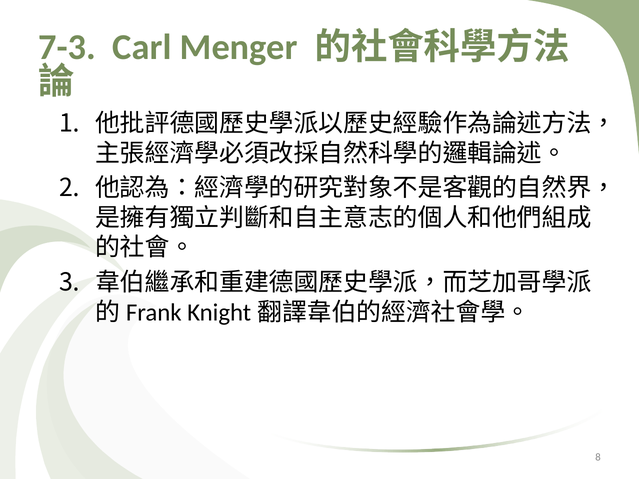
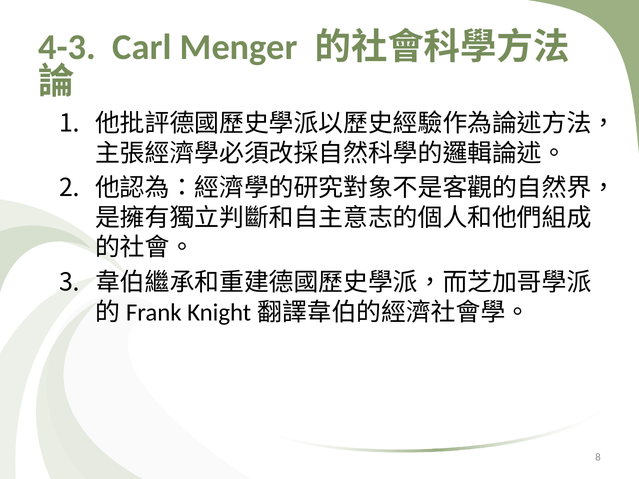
7-3: 7-3 -> 4-3 (67, 47)
